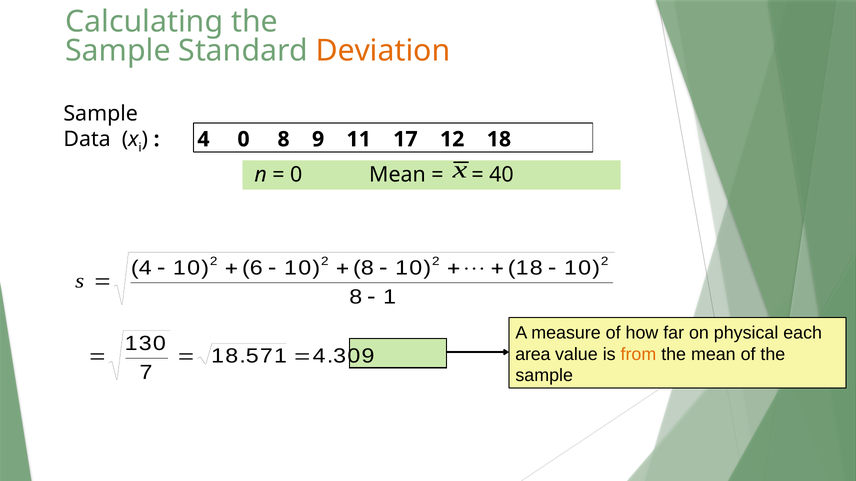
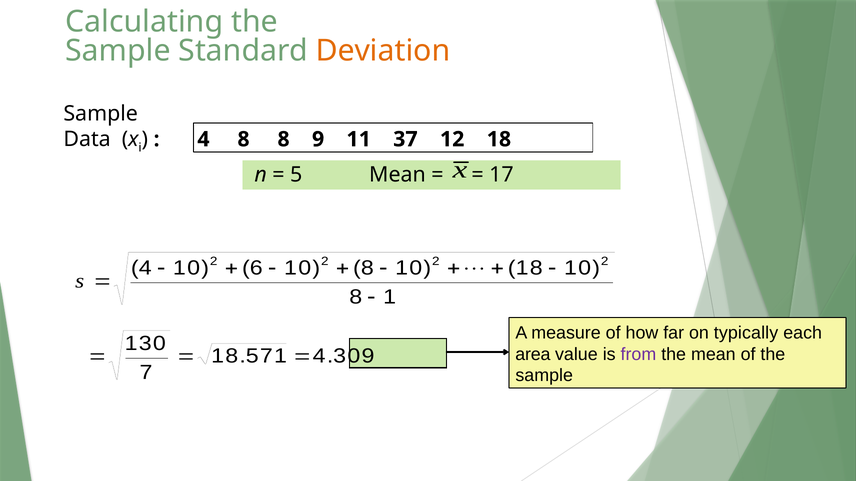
4 0: 0 -> 8 (244, 139)
17: 17 -> 37 (405, 139)
0: 0 -> 5 (296, 175)
40: 40 -> 17 (501, 175)
physical: physical -> typically (746, 333)
from colour: orange -> purple (638, 355)
